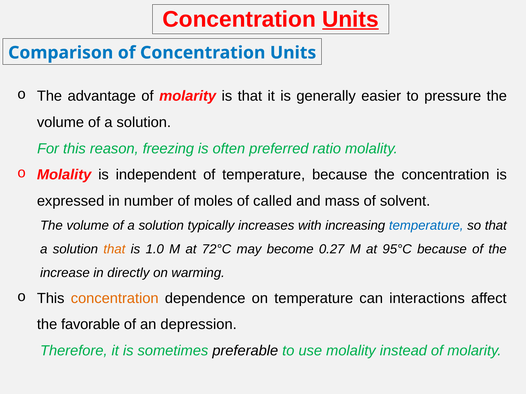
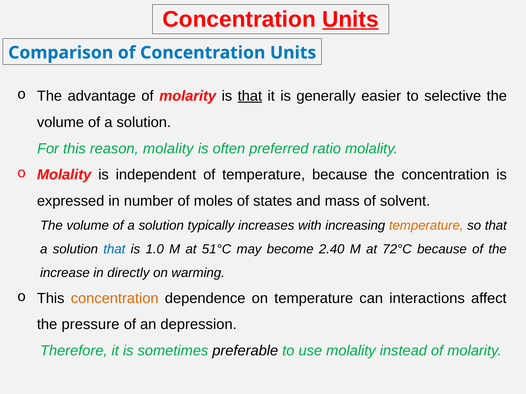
that underline: none -> present (250, 96)
pressure: pressure -> selective (453, 96)
reason freezing: freezing -> molality (168, 149)
called: called -> states (273, 201)
temperature colour: blue -> orange (426, 226)
that colour: orange -> blue (114, 249)
72°C: 72°C -> 51°C (217, 249)
0.27: 0.27 -> 2.40 (332, 249)
95°C: 95°C -> 72°C (397, 249)
favorable: favorable -> pressure (90, 325)
